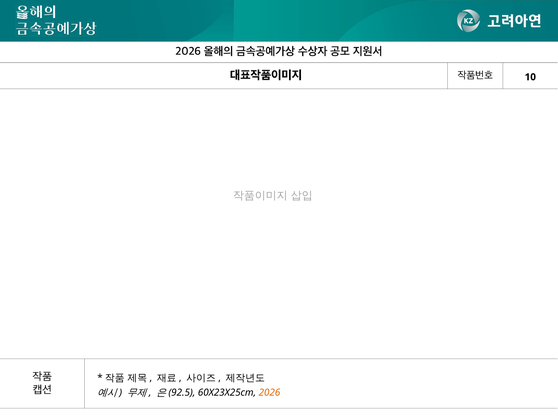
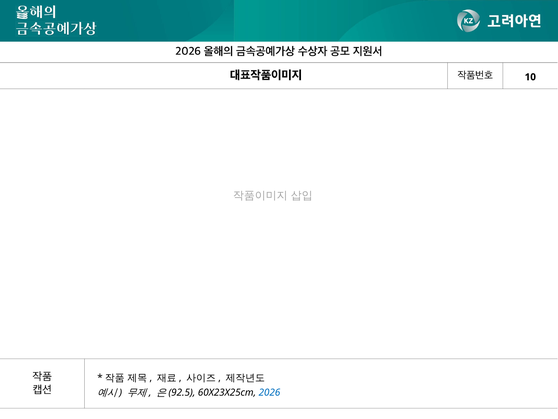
2026 colour: orange -> blue (269, 392)
